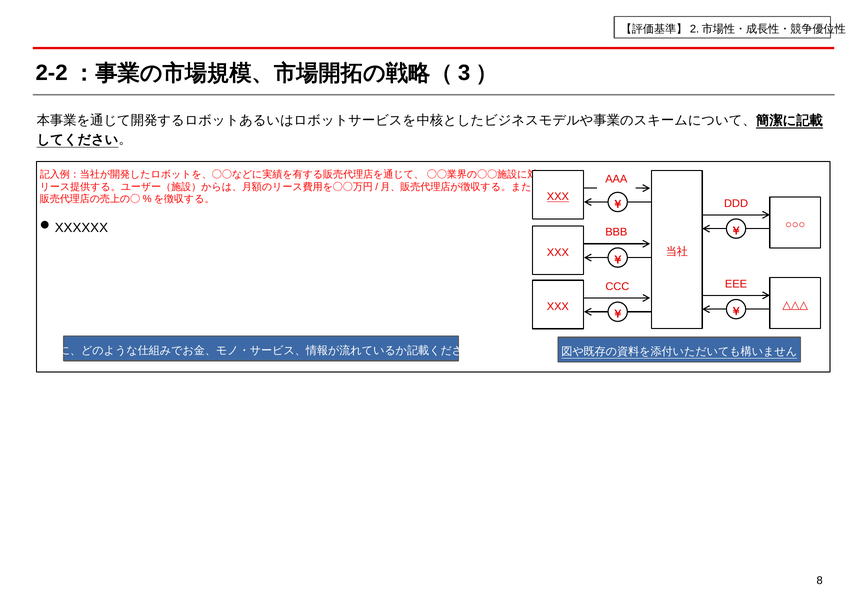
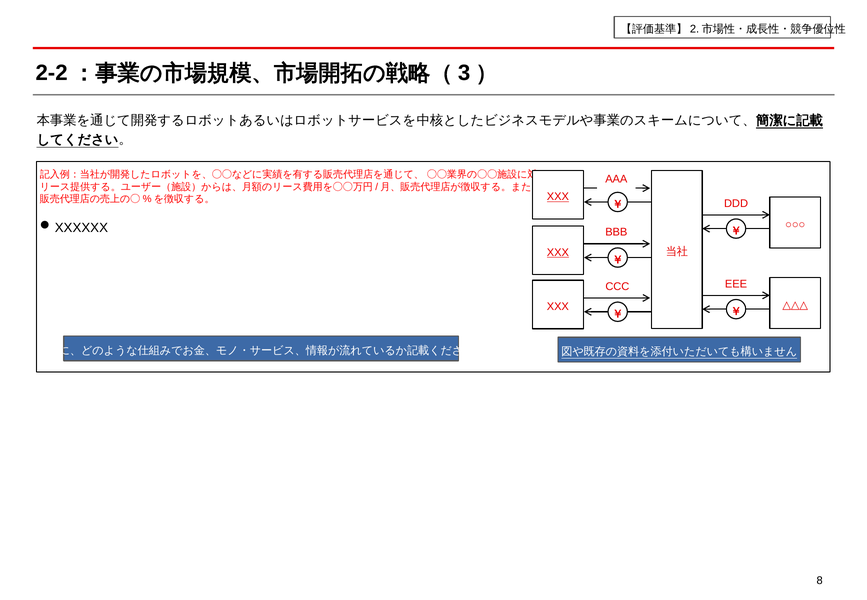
XXX underline: none -> present (558, 252)
